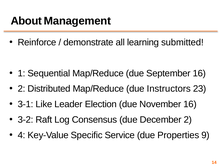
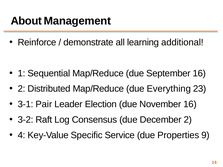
submitted: submitted -> additional (182, 42)
Instructors: Instructors -> Everything (169, 89)
Like: Like -> Pair (44, 104)
